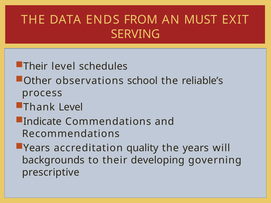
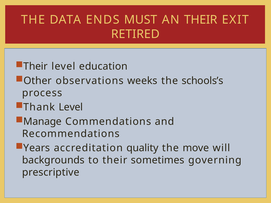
FROM: FROM -> MUST (141, 20)
AN MUST: MUST -> THEIR (201, 20)
SERVING: SERVING -> RETIRED (135, 34)
schedules: schedules -> education (103, 67)
school: school -> weeks (142, 81)
reliable’s: reliable’s -> schools’s (203, 81)
Indicate: Indicate -> Manage (43, 122)
the years: years -> move (196, 148)
developing: developing -> sometimes (158, 160)
